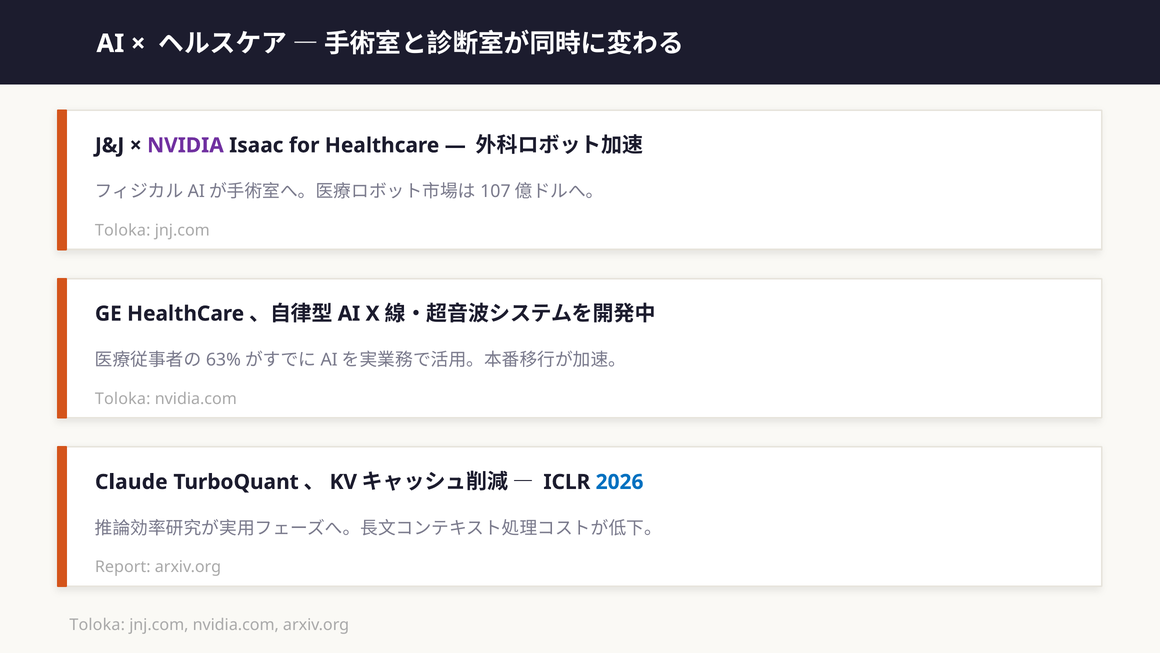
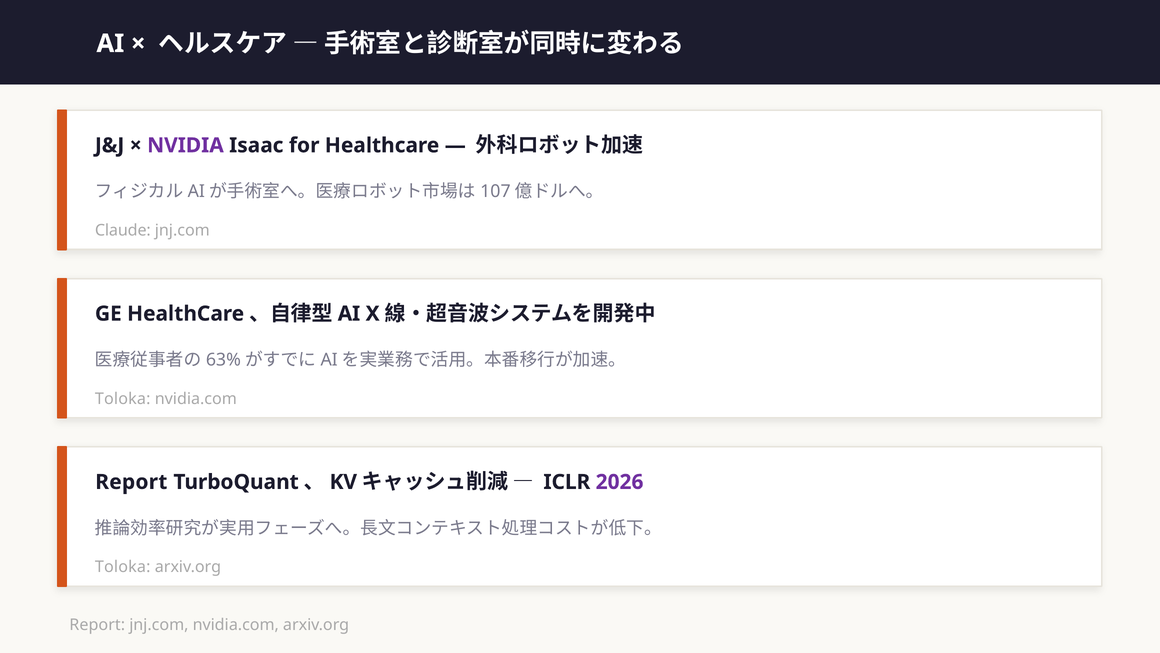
Toloka: Toloka -> Claude (123, 230)
Claude: Claude -> Report (131, 482)
2026 colour: blue -> purple (620, 482)
Report: Report -> Toloka (123, 567)
Toloka: Toloka -> Report (97, 625)
